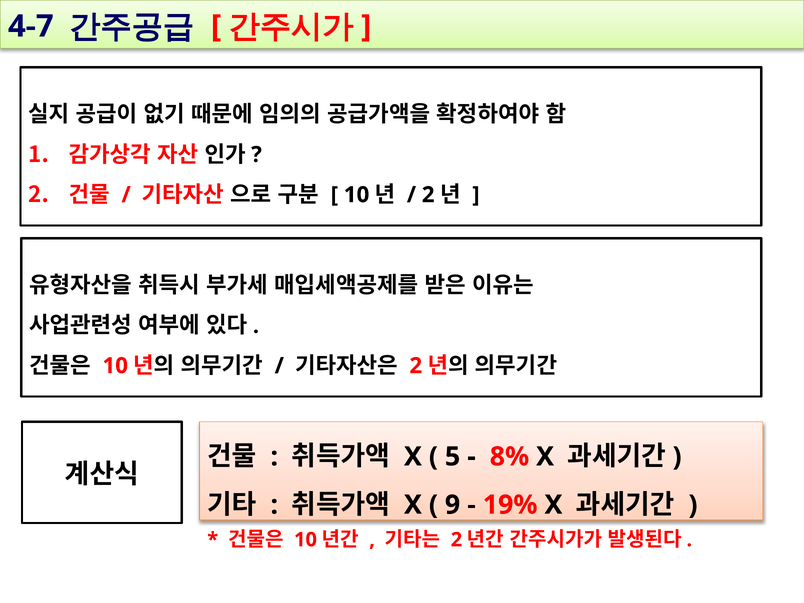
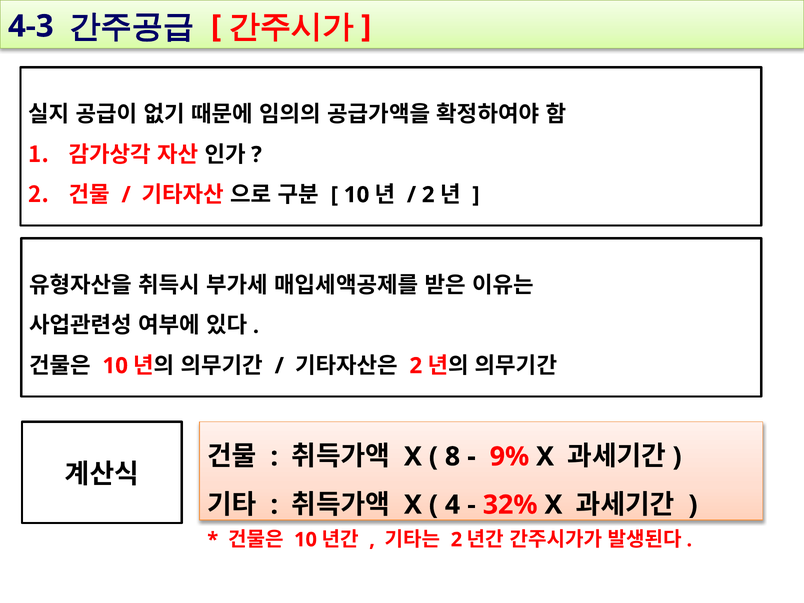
4-7: 4-7 -> 4-3 (31, 26)
5: 5 -> 8 (453, 457)
8%: 8% -> 9% (509, 457)
9: 9 -> 4 (453, 505)
19%: 19% -> 32% (510, 505)
